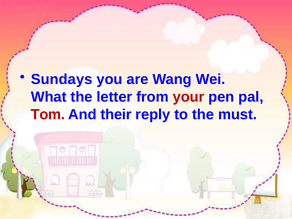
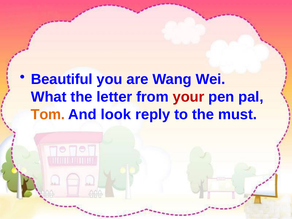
Sundays: Sundays -> Beautiful (62, 79)
Tom colour: red -> orange (48, 114)
their: their -> look (116, 114)
